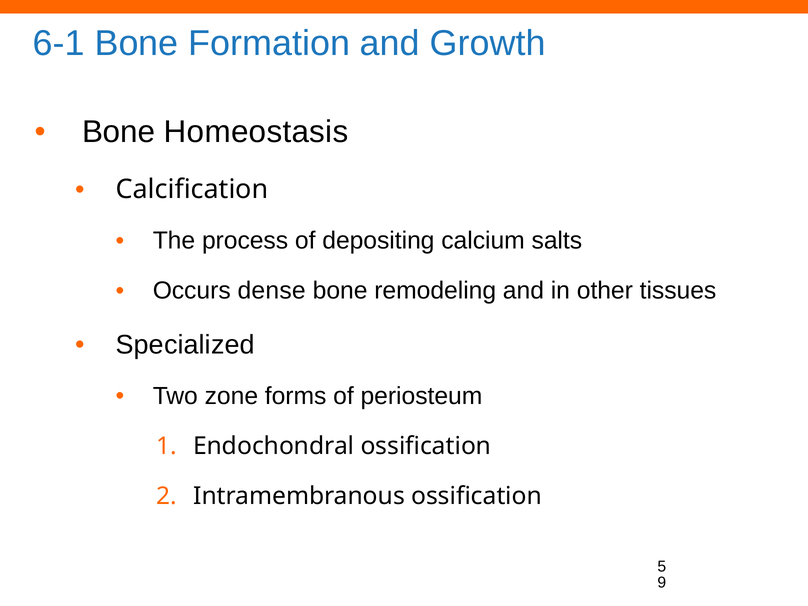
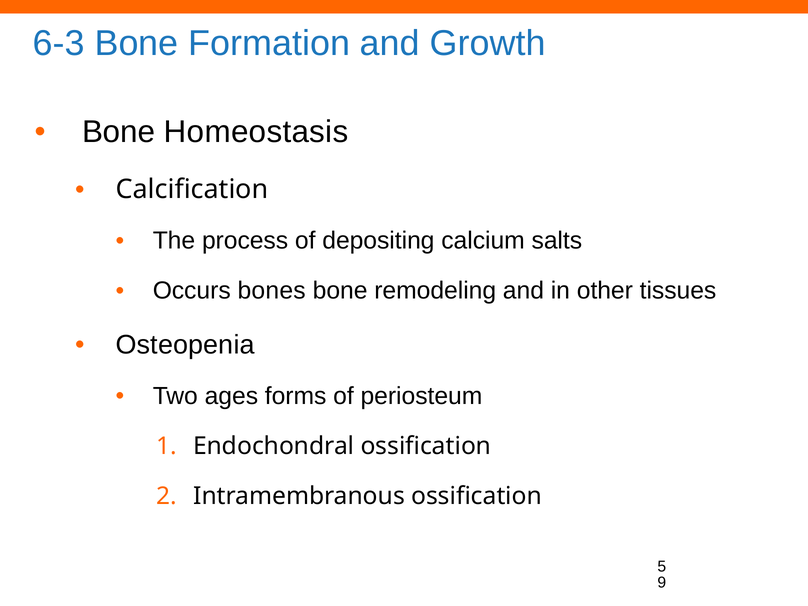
6-1: 6-1 -> 6-3 (59, 44)
dense: dense -> bones (272, 291)
Specialized: Specialized -> Osteopenia (185, 345)
zone: zone -> ages (231, 396)
